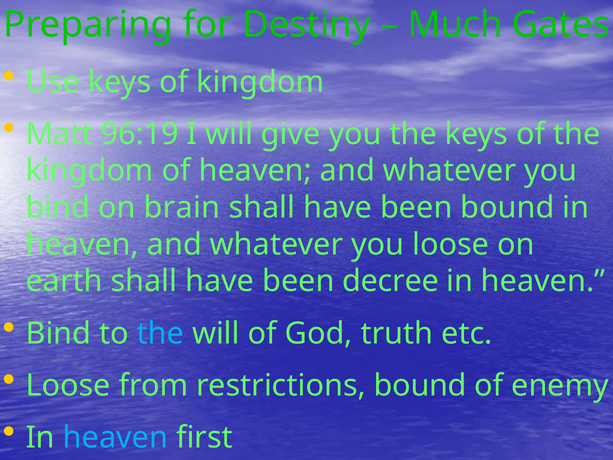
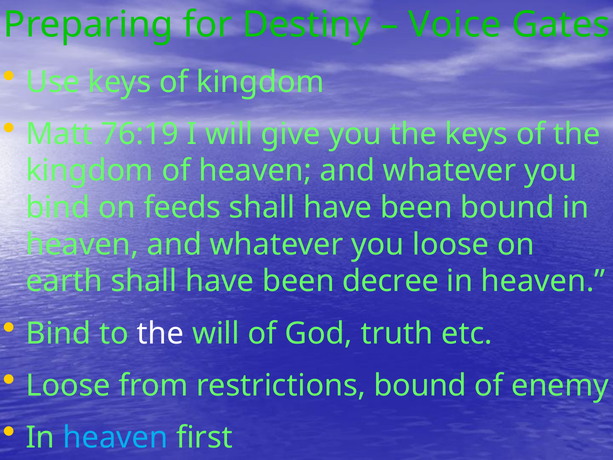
Much: Much -> Voice (455, 25)
96:19: 96:19 -> 76:19 (140, 134)
brain: brain -> feeds (182, 208)
the colour: light blue -> white (160, 333)
